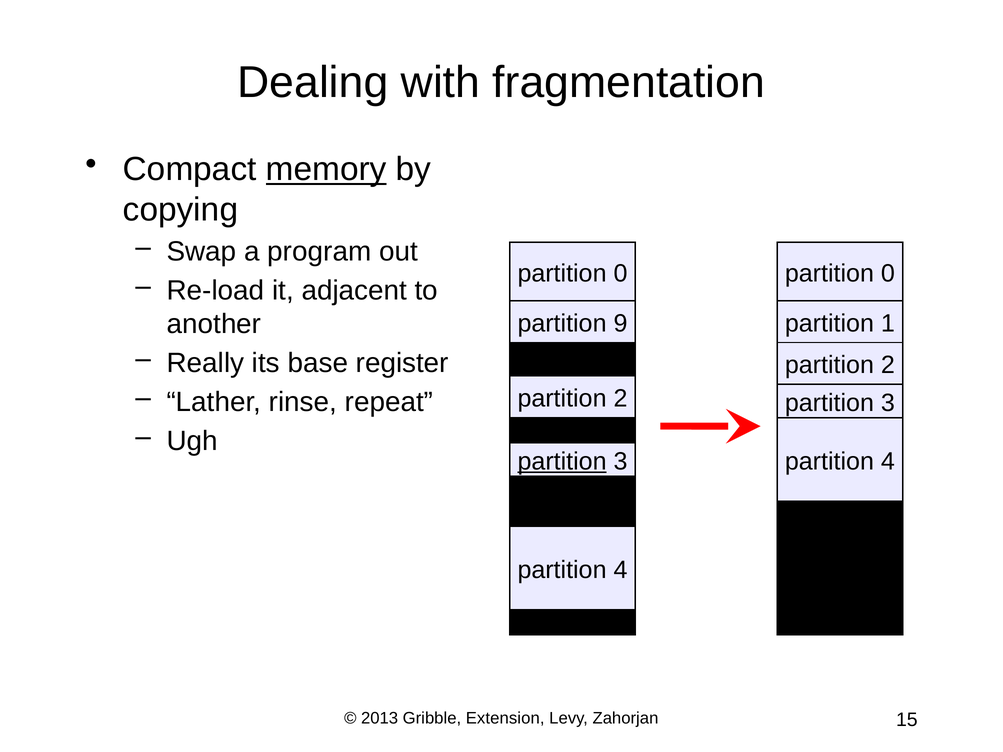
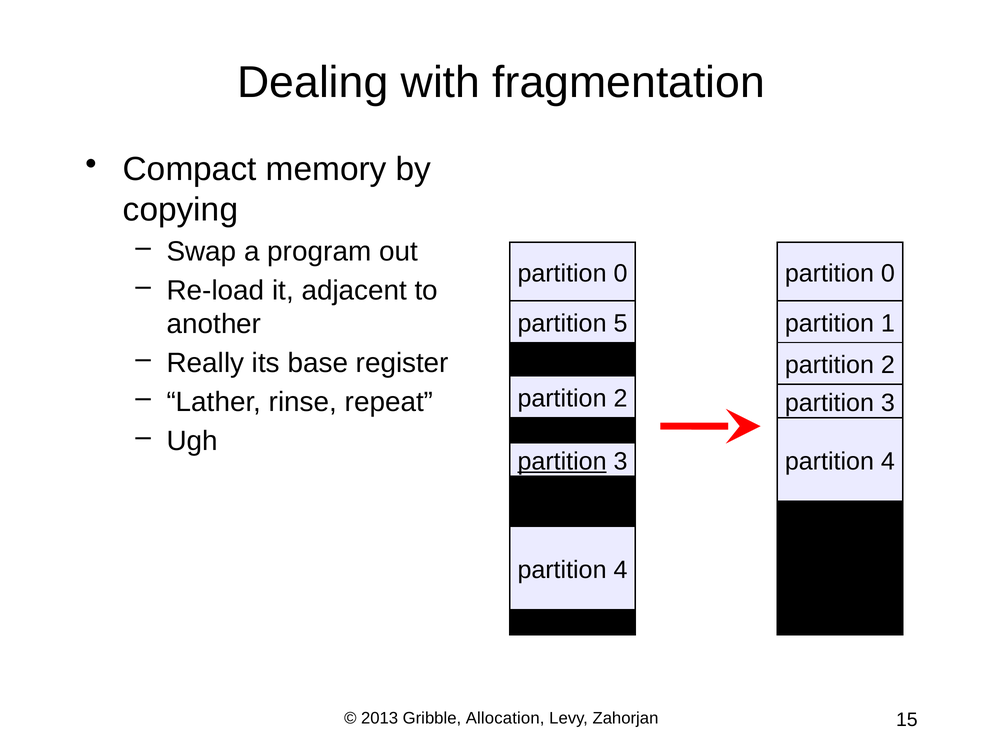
memory underline: present -> none (326, 170)
9: 9 -> 5 (620, 324)
Extension: Extension -> Allocation (505, 718)
